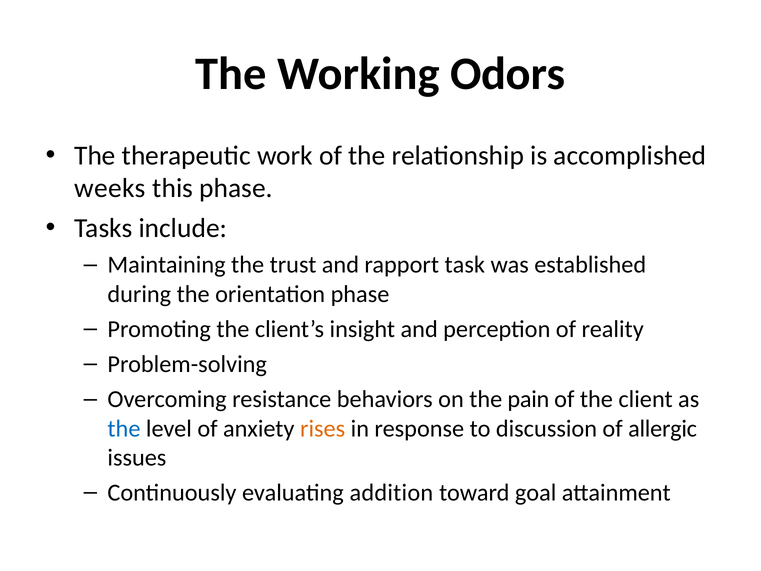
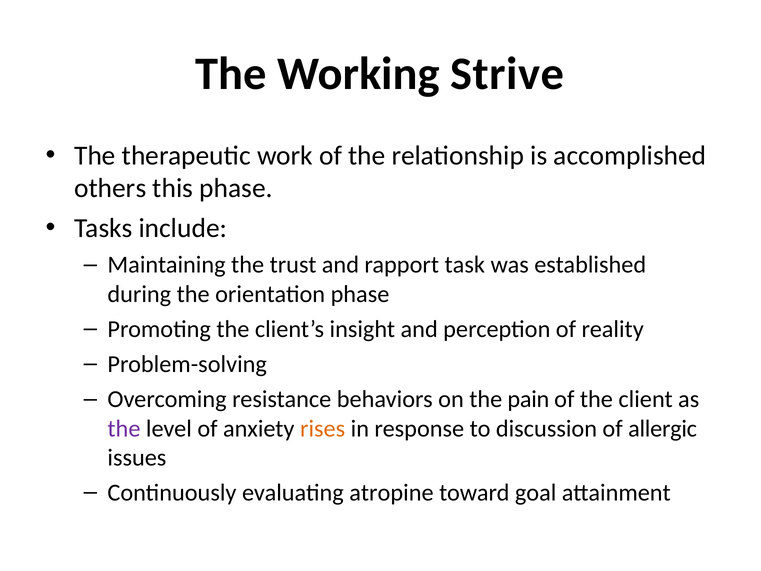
Odors: Odors -> Strive (507, 74)
weeks: weeks -> others (110, 188)
the colour: blue -> purple (124, 428)
addition: addition -> atropine (391, 493)
